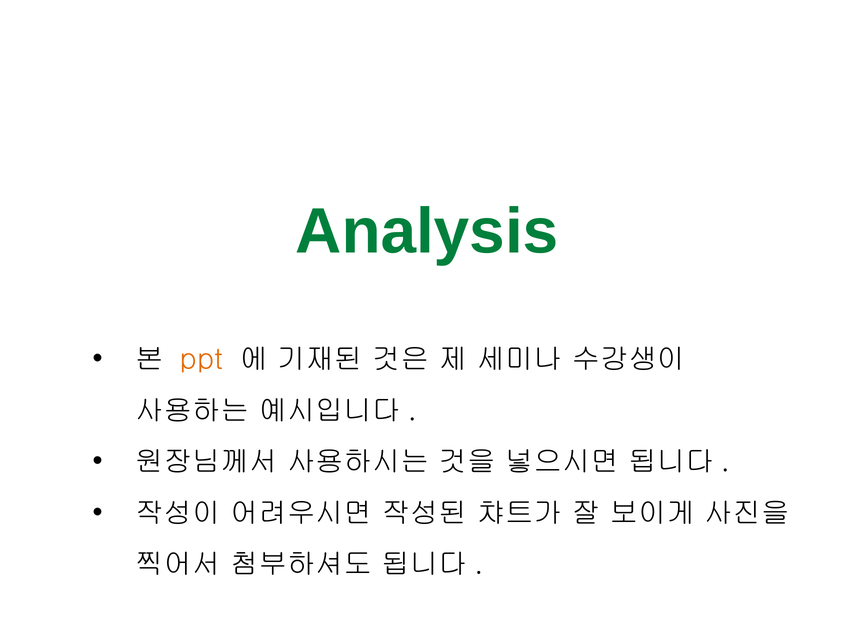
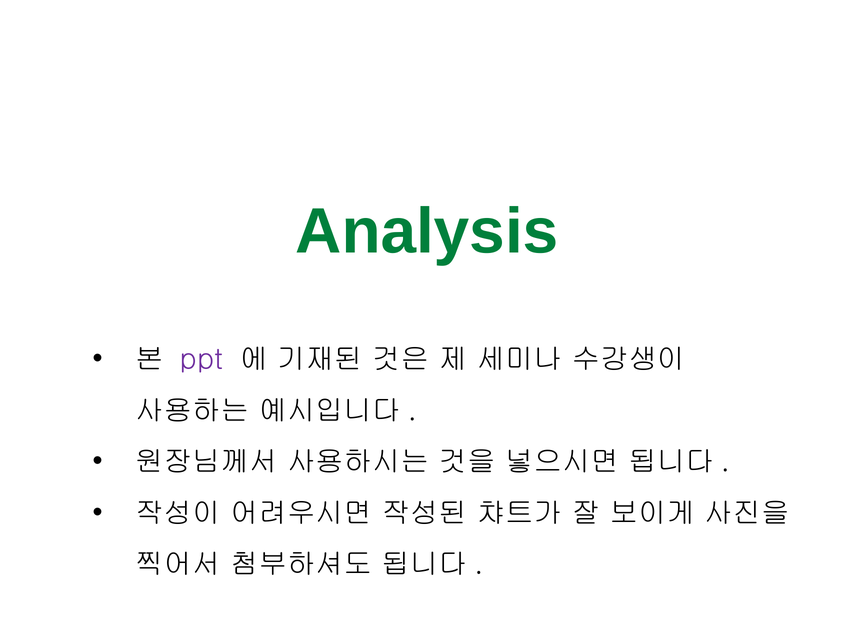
ppt colour: orange -> purple (202, 359)
